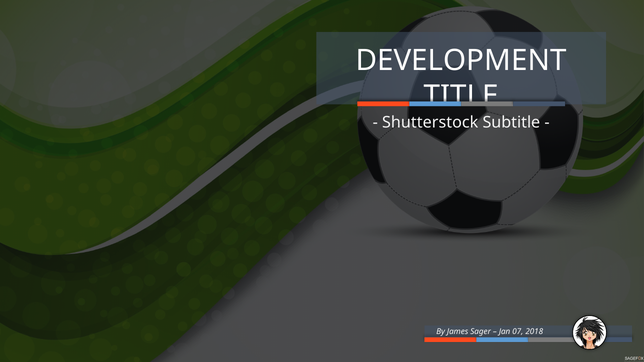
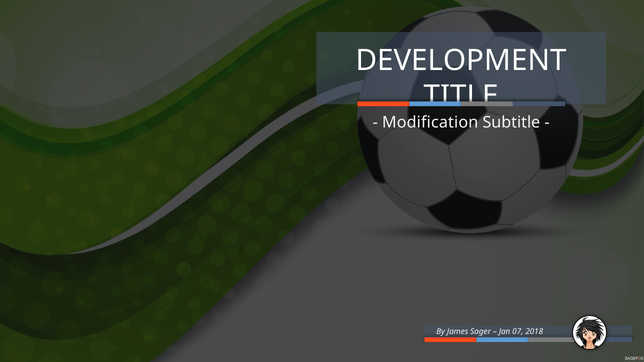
Shutterstock: Shutterstock -> Modification (430, 122)
